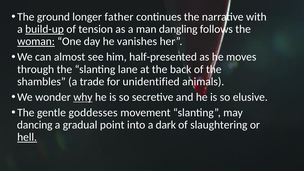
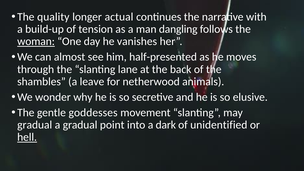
ground: ground -> quality (53, 17)
father: father -> actual (119, 17)
build-up underline: present -> none (45, 29)
trade: trade -> leave (92, 82)
unidentified: unidentified -> netherwood (151, 82)
why underline: present -> none (83, 97)
dancing: dancing -> gradual (35, 125)
slaughtering: slaughtering -> unidentified (219, 125)
